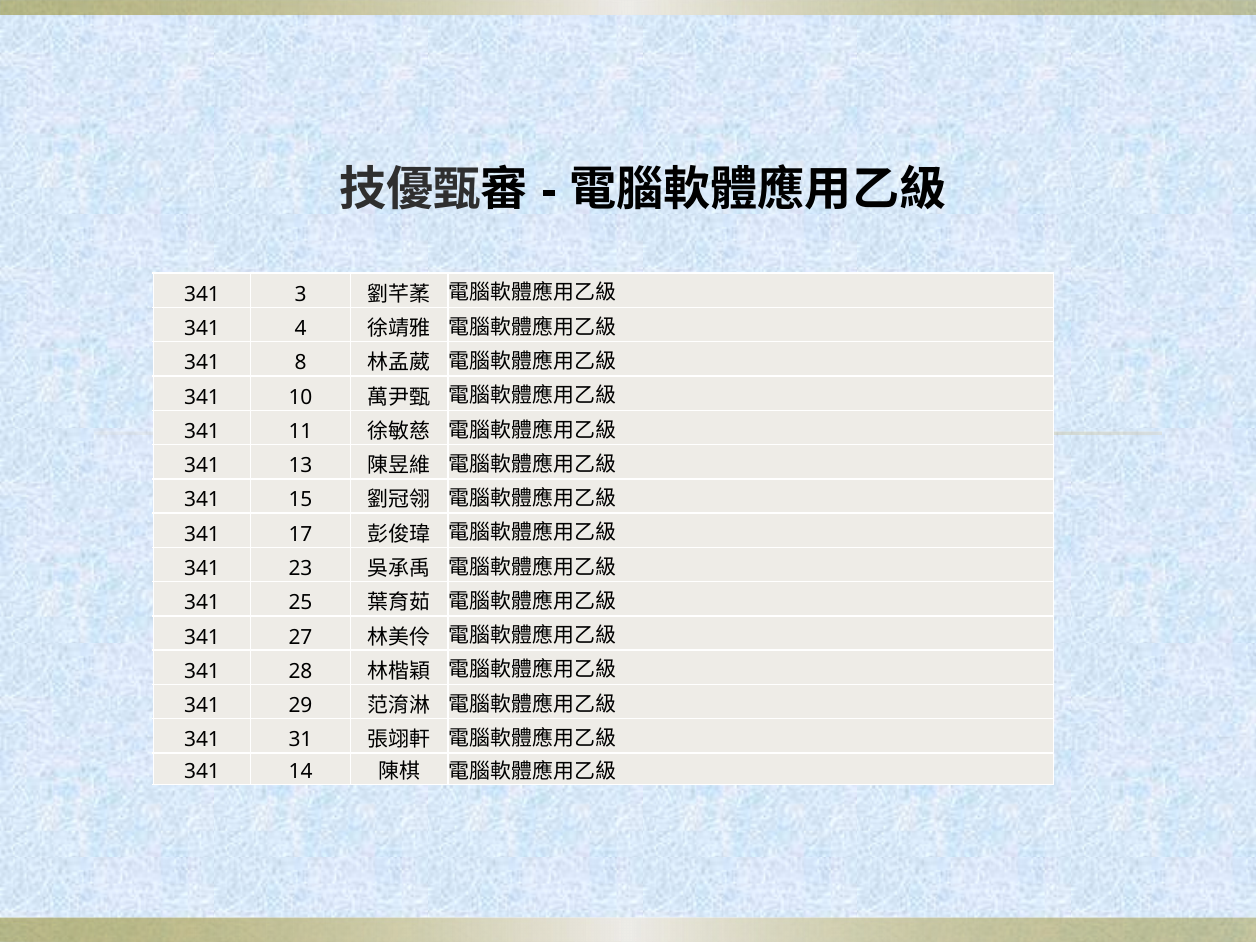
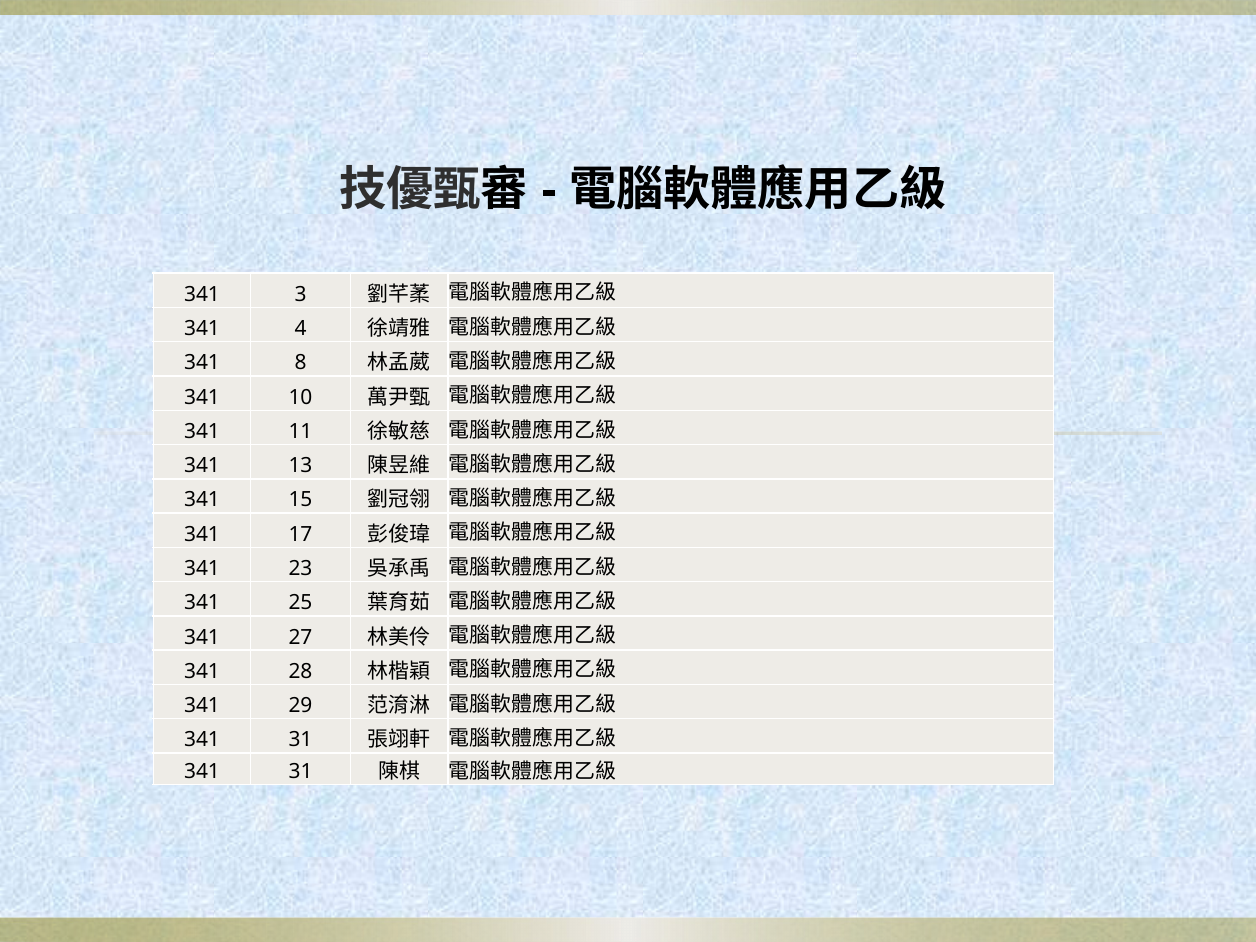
14: 14 -> 31 (301, 771)
